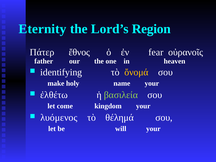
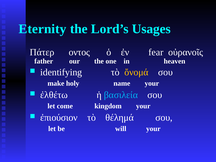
Region: Region -> Usages (151, 29)
ἔθνος: ἔθνος -> οντος (79, 52)
βασιλεία colour: light green -> light blue (121, 95)
λυόμενος: λυόμενος -> ἐπιούσιον (59, 118)
